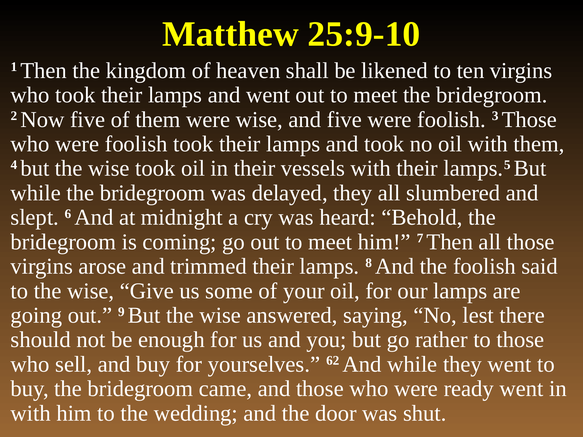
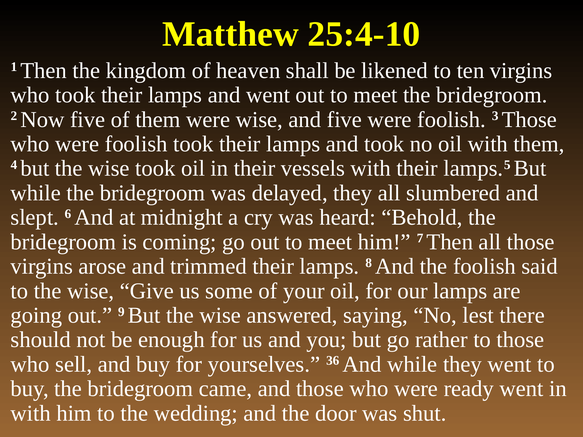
25:9-10: 25:9-10 -> 25:4-10 (364, 34)
62: 62 -> 36 (333, 361)
